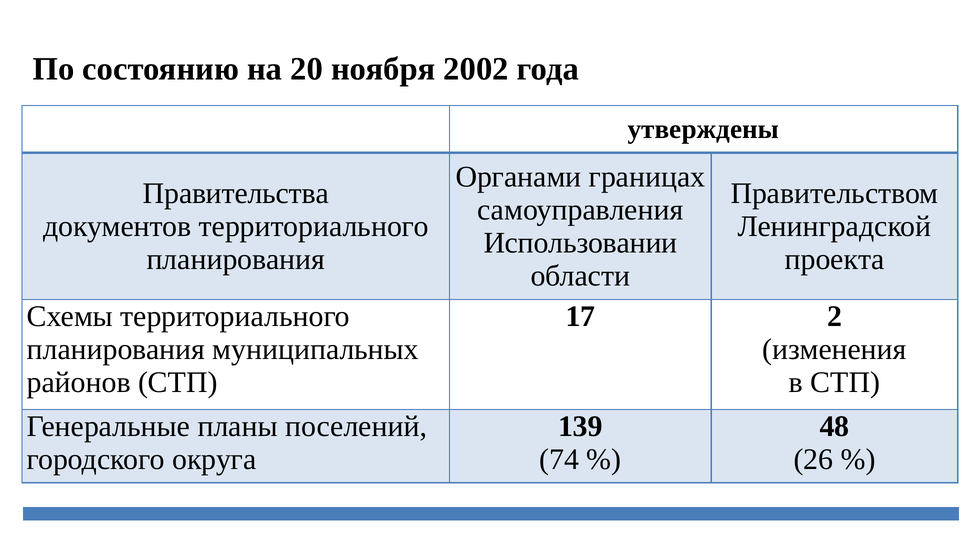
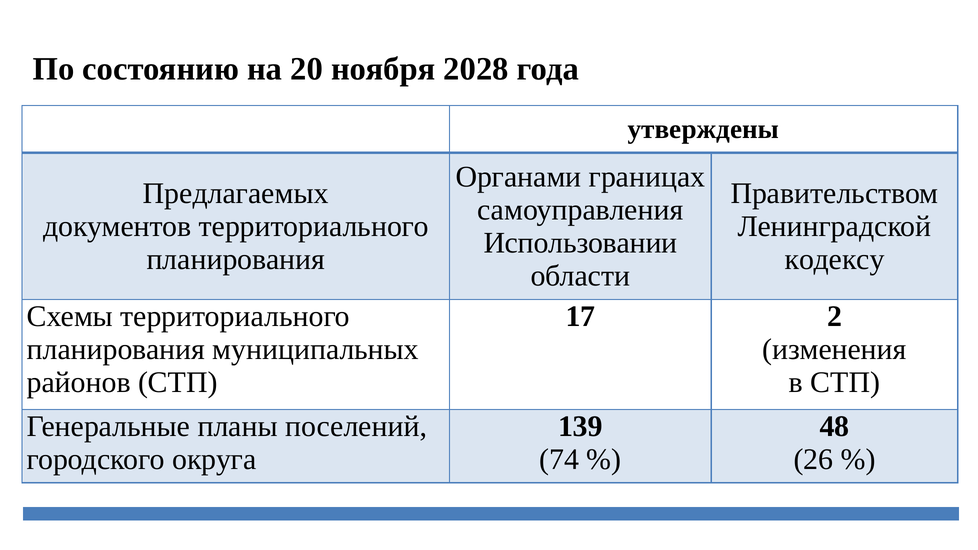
2002: 2002 -> 2028 (476, 69)
Правительства: Правительства -> Предлагаемых (236, 193)
проекта: проекта -> кодексу (835, 259)
